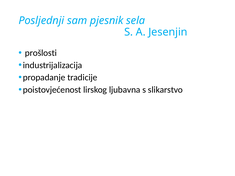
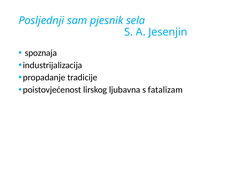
prošlosti: prošlosti -> spoznaja (41, 53)
slikarstvo: slikarstvo -> fatalizam (165, 90)
